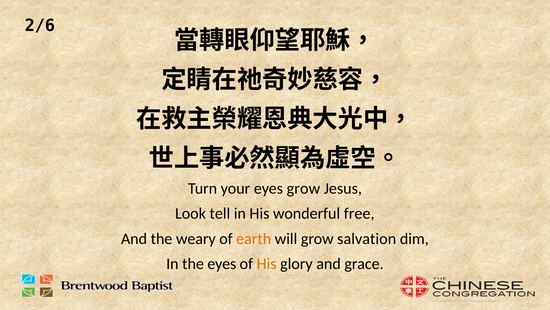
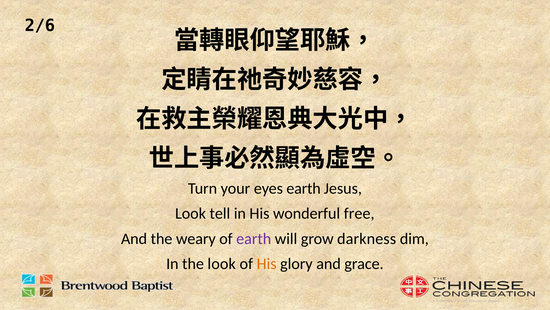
eyes grow: grow -> earth (304, 188)
earth colour: orange -> purple (254, 238)
salvation: salvation -> darkness (367, 238)
the eyes: eyes -> look (222, 263)
